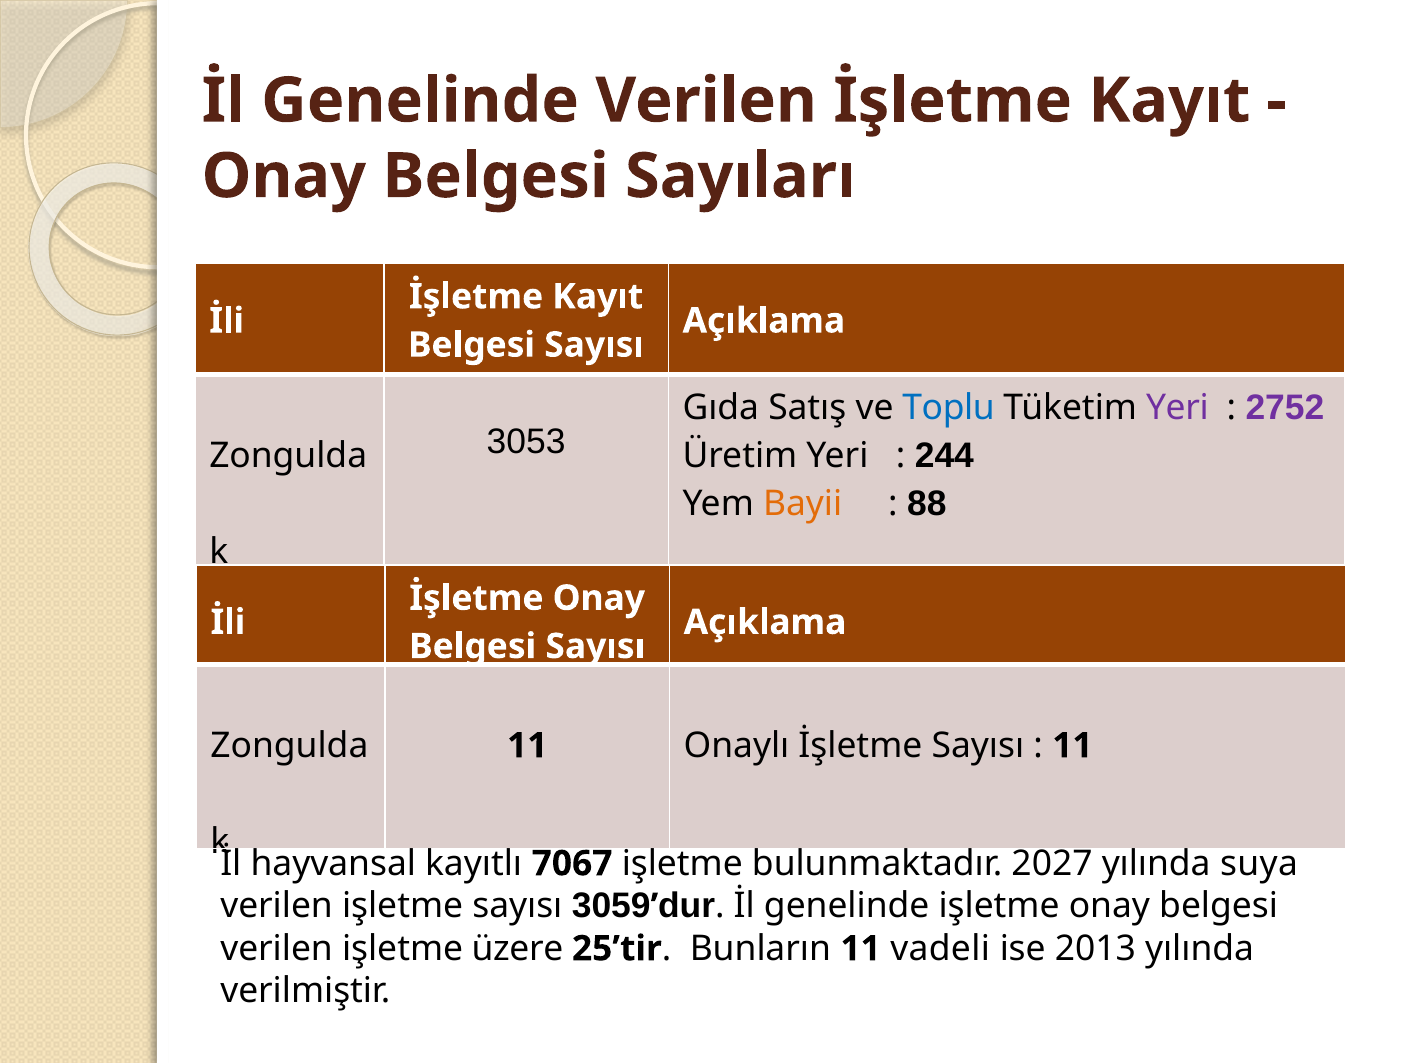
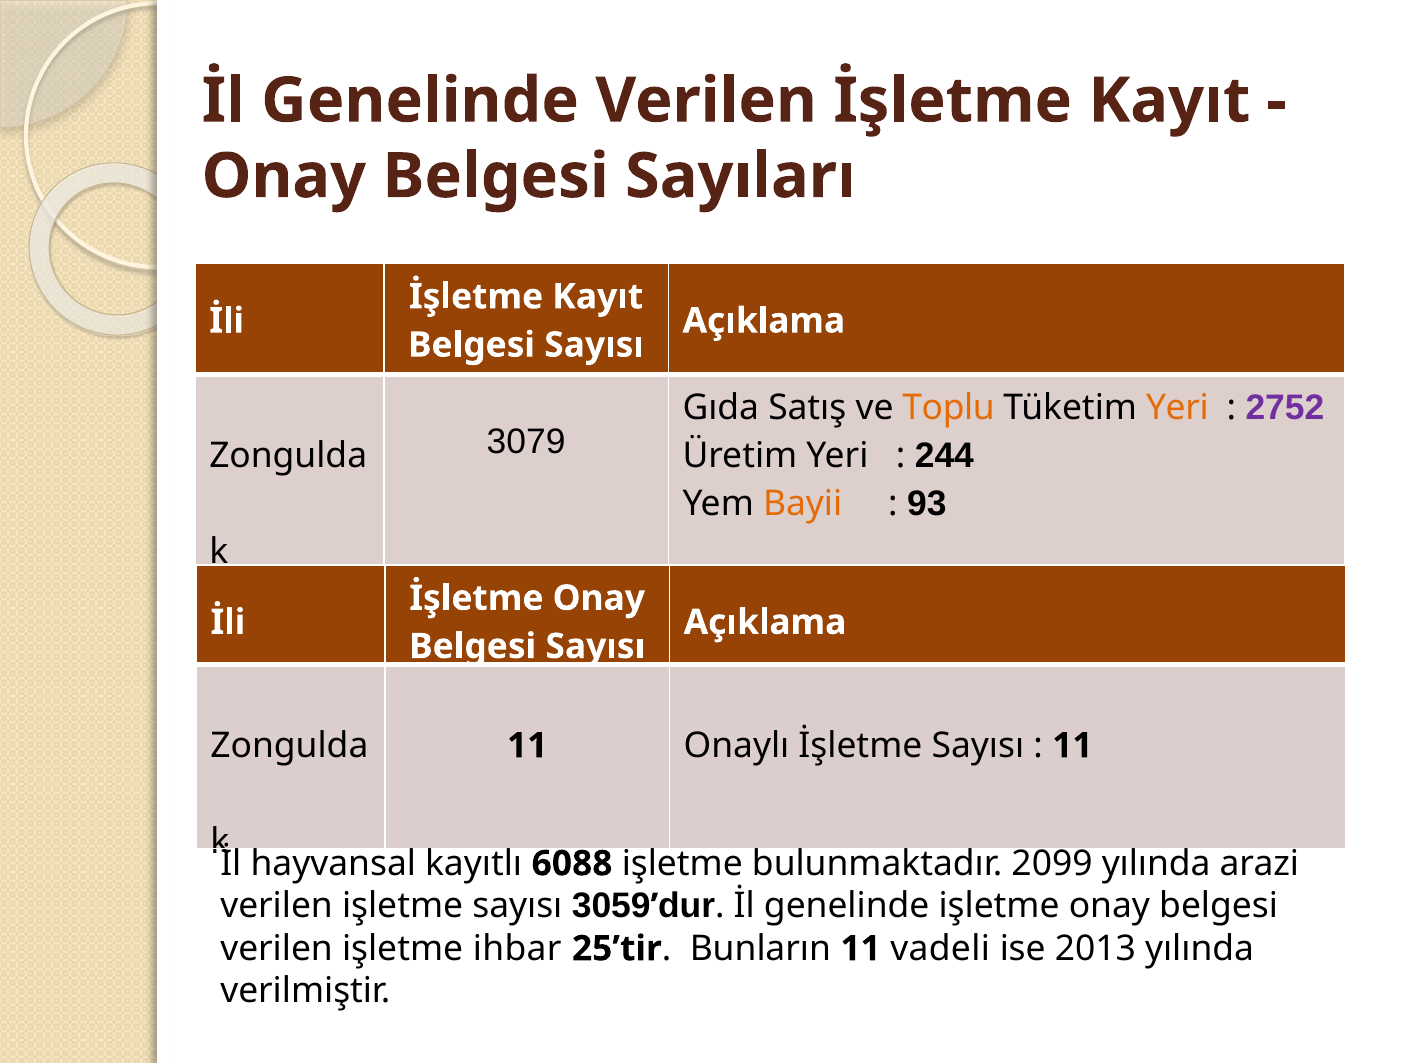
Toplu colour: blue -> orange (949, 407)
Yeri colour: purple -> orange (1177, 407)
3053: 3053 -> 3079 (526, 441)
88: 88 -> 93 (927, 504)
7067: 7067 -> 6088 (572, 863)
2027: 2027 -> 2099 (1052, 863)
suya: suya -> arazi (1259, 863)
üzere: üzere -> ihbar (517, 948)
